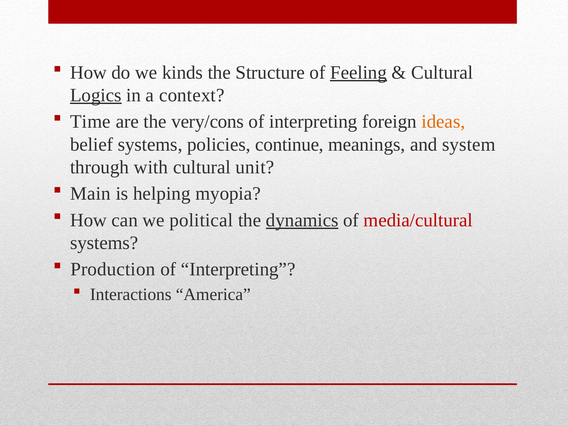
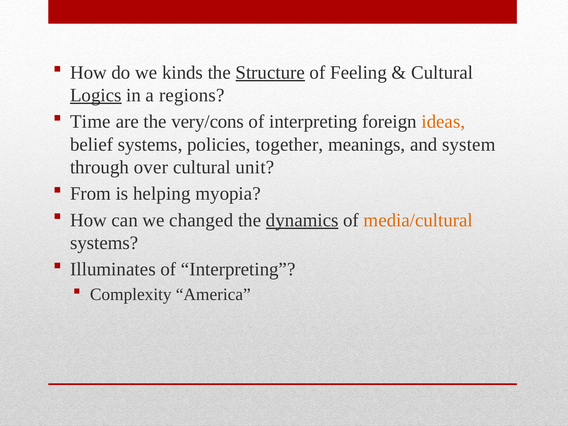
Structure underline: none -> present (270, 73)
Feeling underline: present -> none (359, 73)
context: context -> regions (192, 95)
continue: continue -> together (289, 144)
with: with -> over (151, 167)
Main: Main -> From (91, 194)
political: political -> changed (201, 220)
media/cultural colour: red -> orange (418, 220)
Production: Production -> Illuminates (113, 269)
Interactions: Interactions -> Complexity (131, 294)
